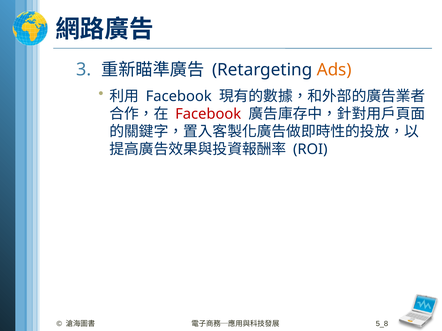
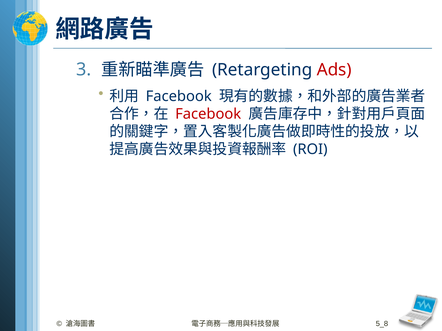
Ads colour: orange -> red (334, 70)
